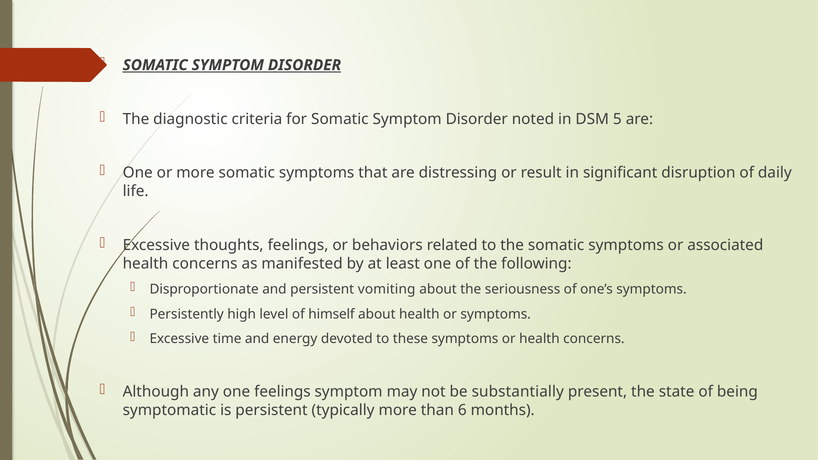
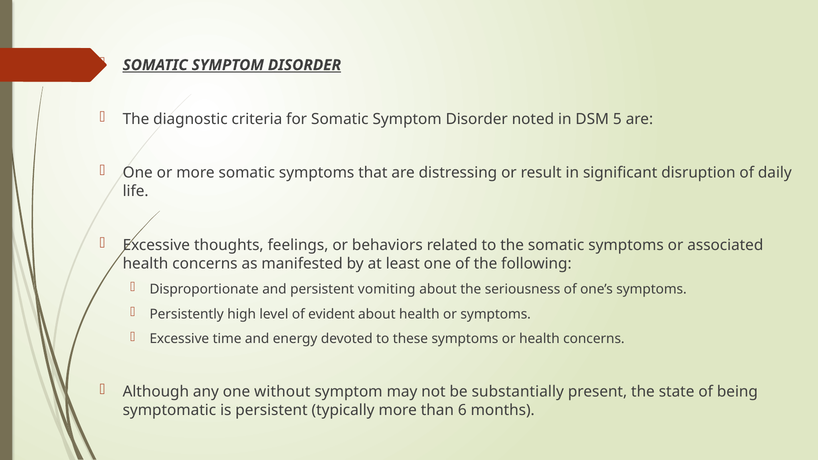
himself: himself -> evident (332, 314)
one feelings: feelings -> without (282, 392)
